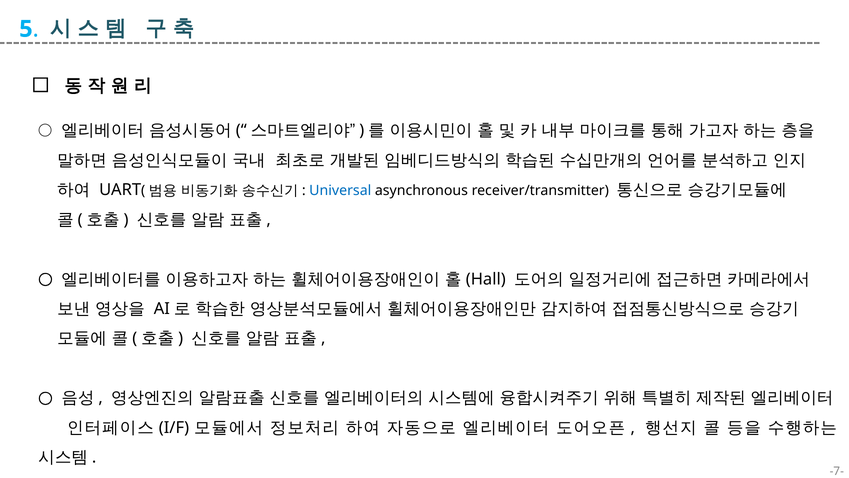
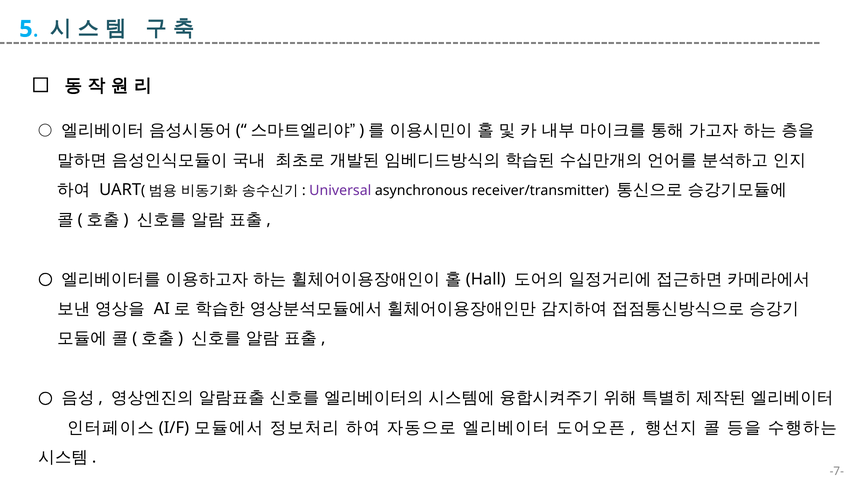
Universal colour: blue -> purple (340, 191)
